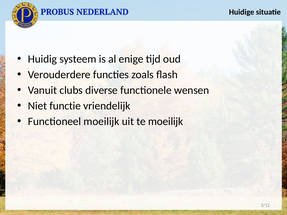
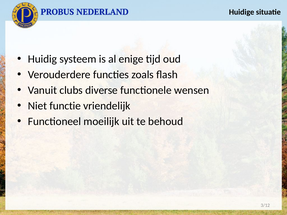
te moeilijk: moeilijk -> behoud (166, 122)
